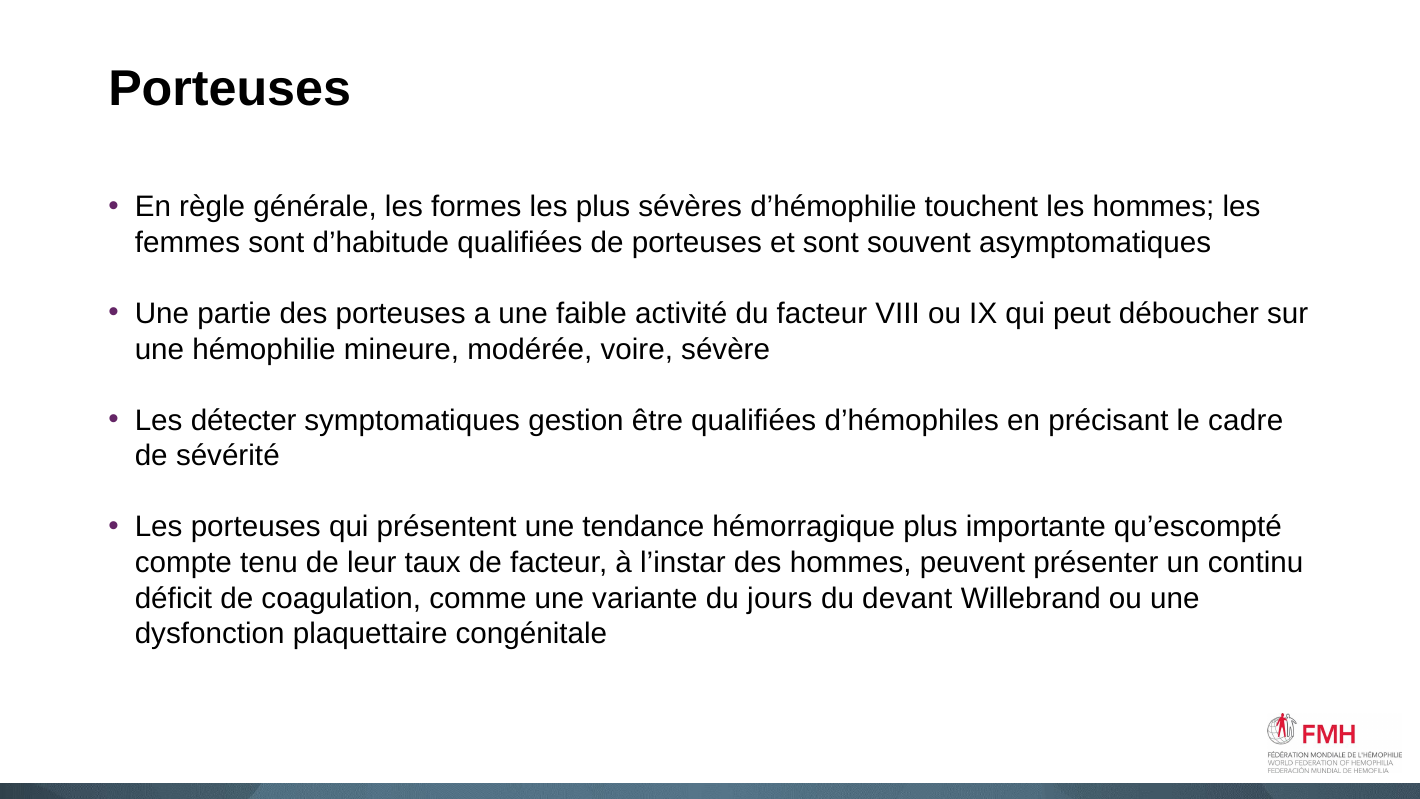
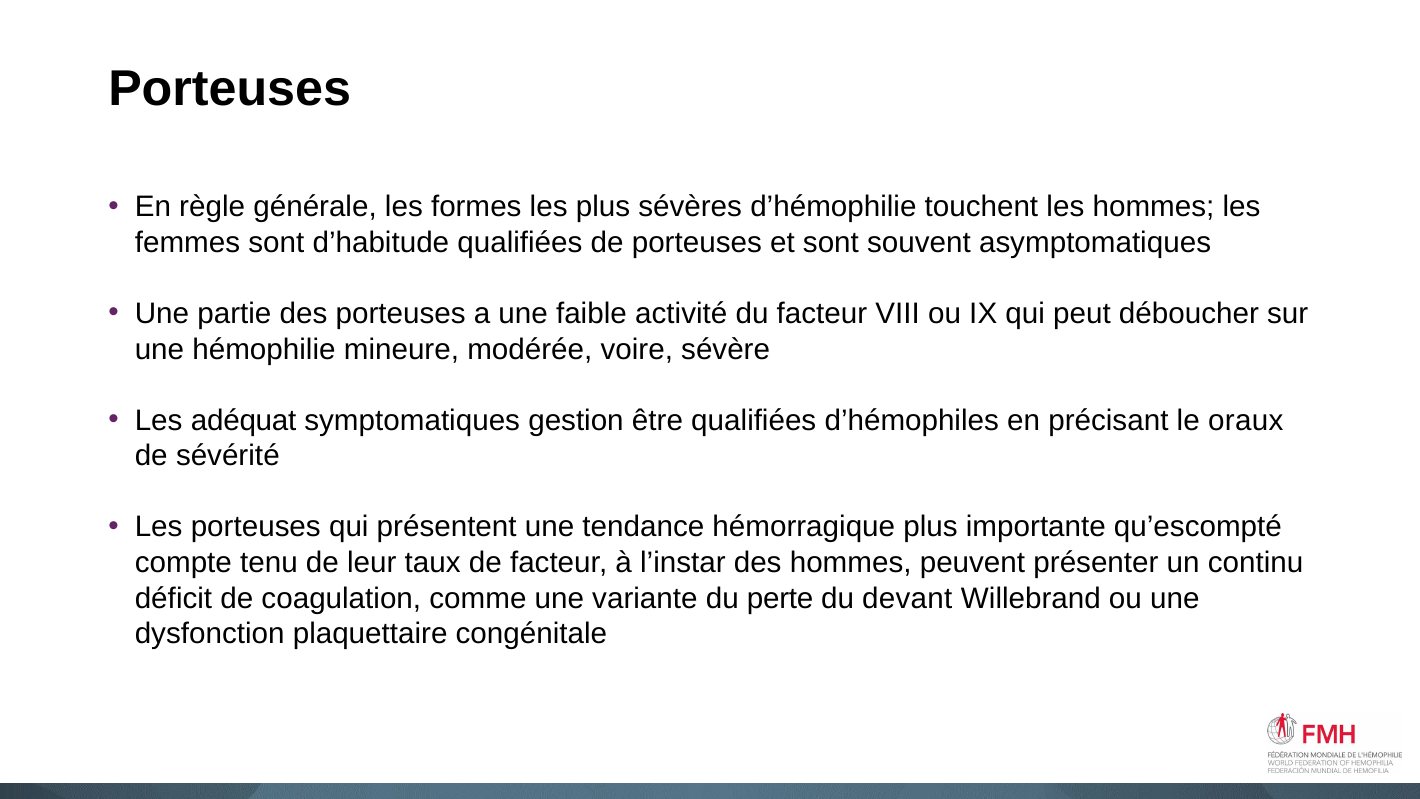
détecter: détecter -> adéquat (244, 420)
cadre: cadre -> oraux (1246, 420)
jours: jours -> perte (780, 598)
